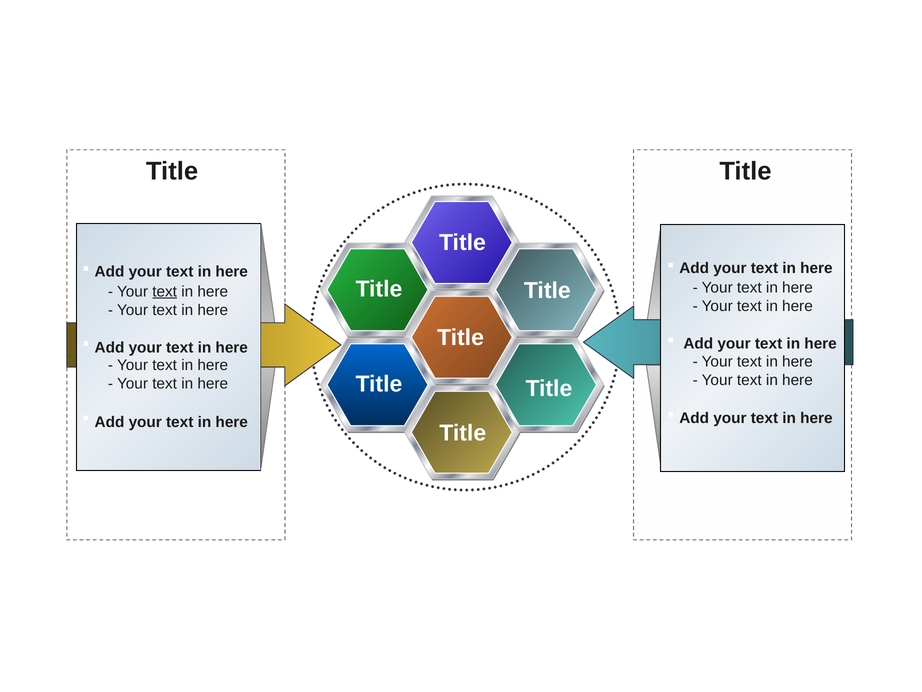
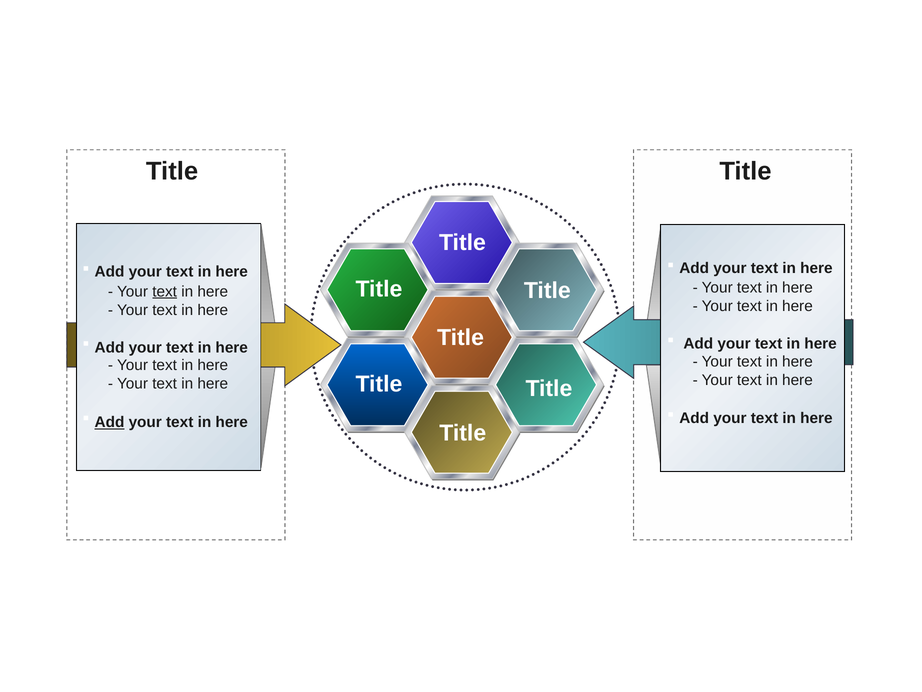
Add underline: none -> present (109, 422)
